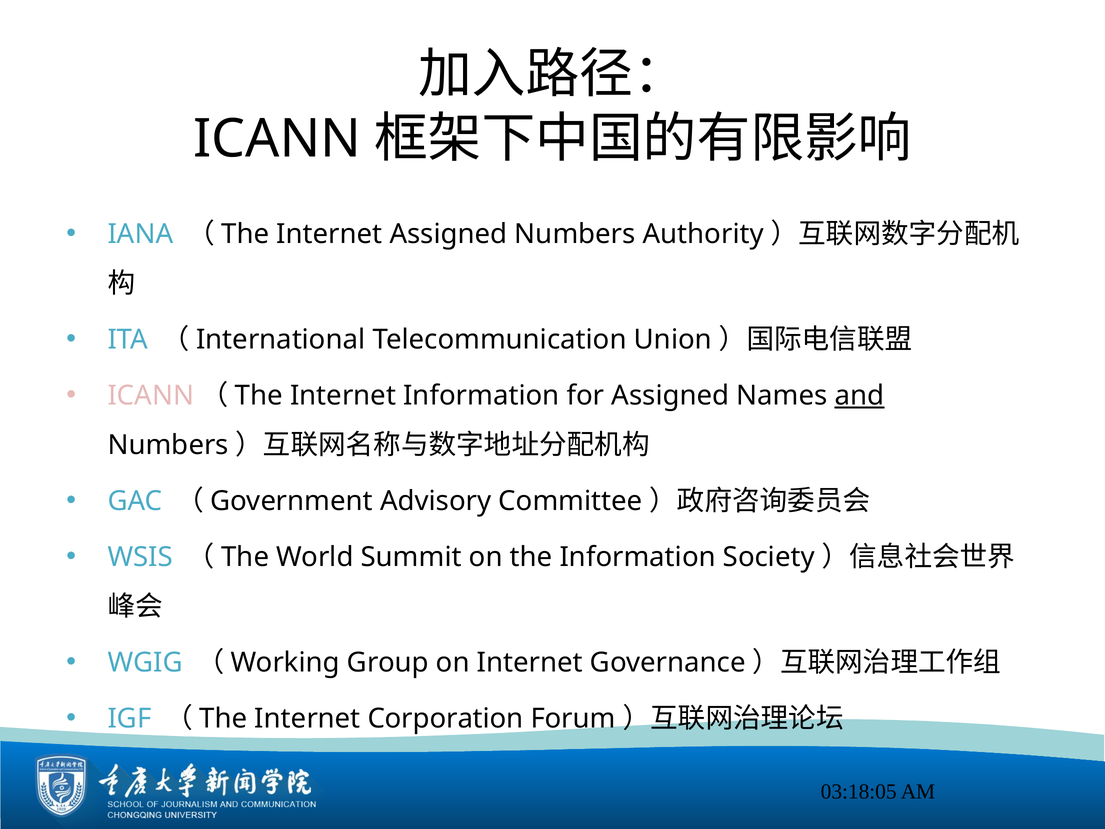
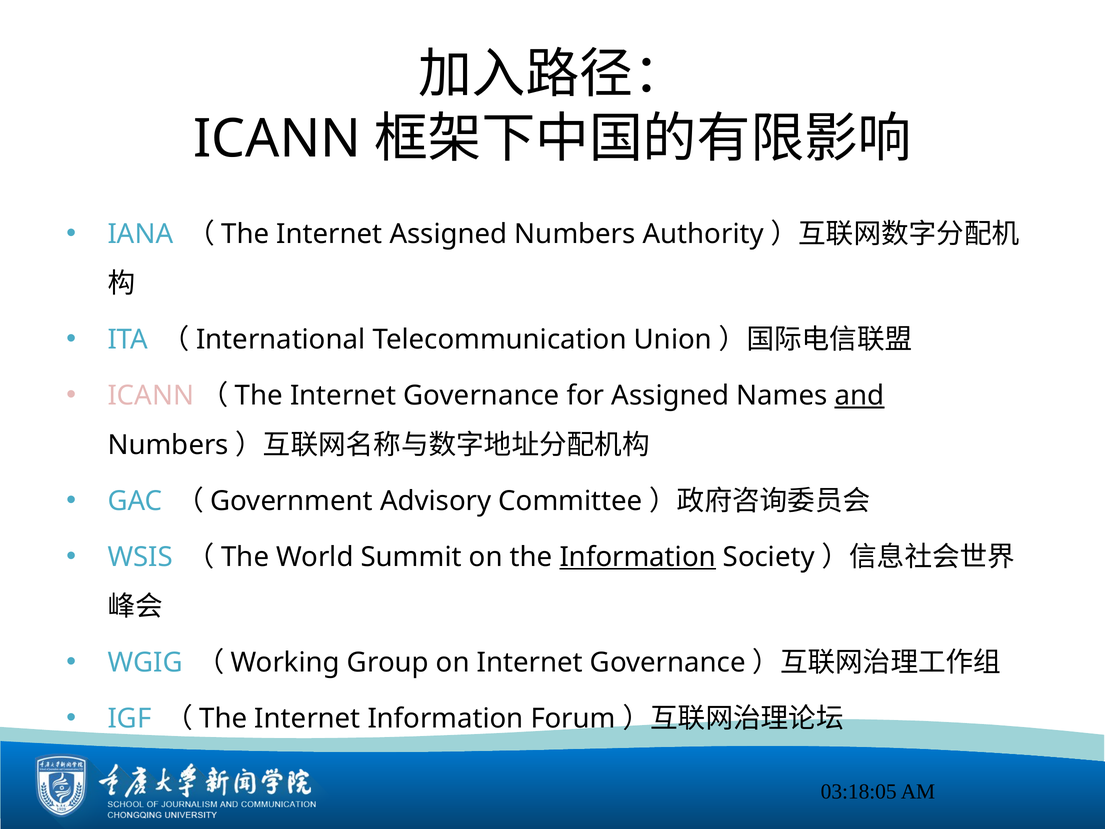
Internet Information: Information -> Governance (481, 395)
Information underline: none -> present (638, 557)
Internet Corporation: Corporation -> Information (445, 718)
